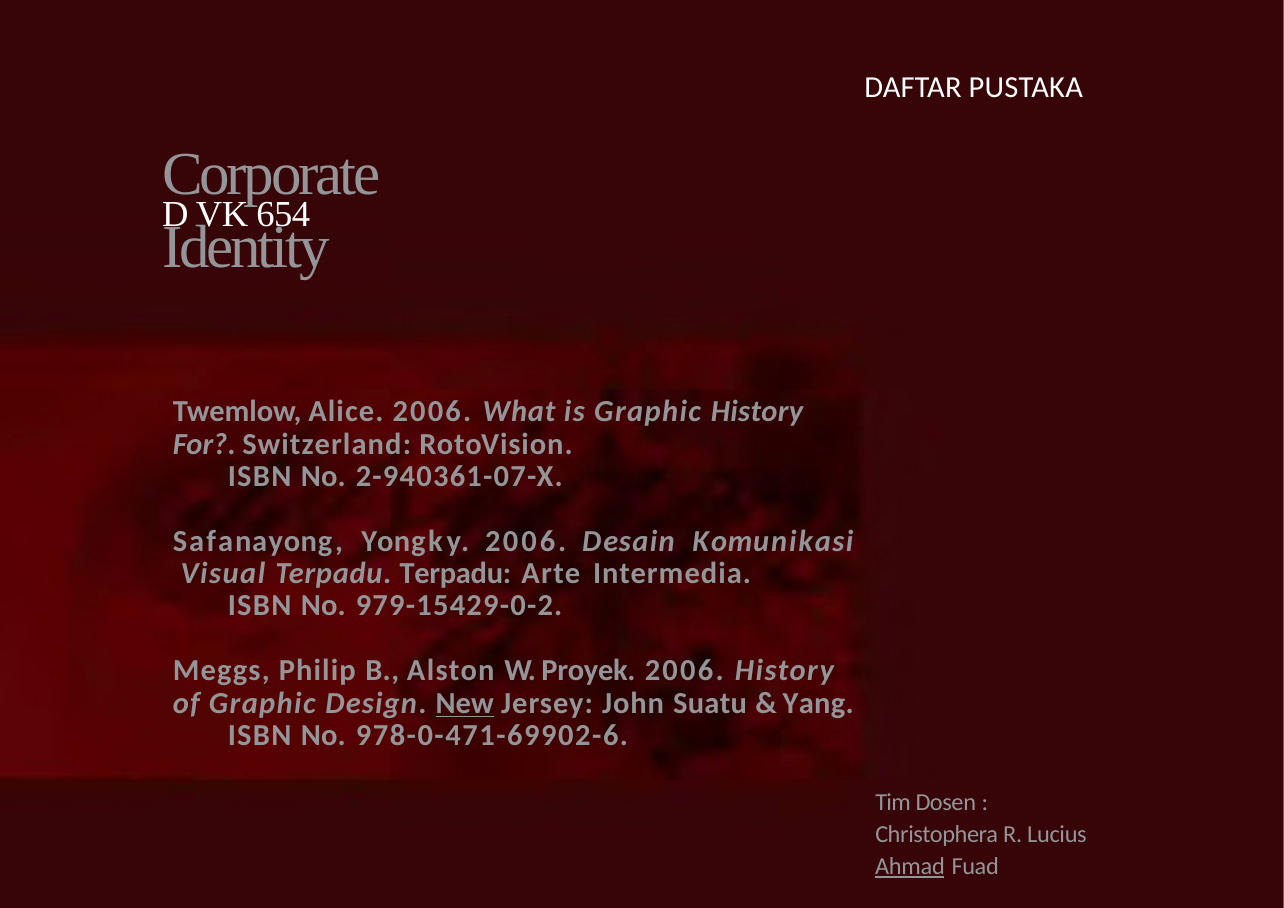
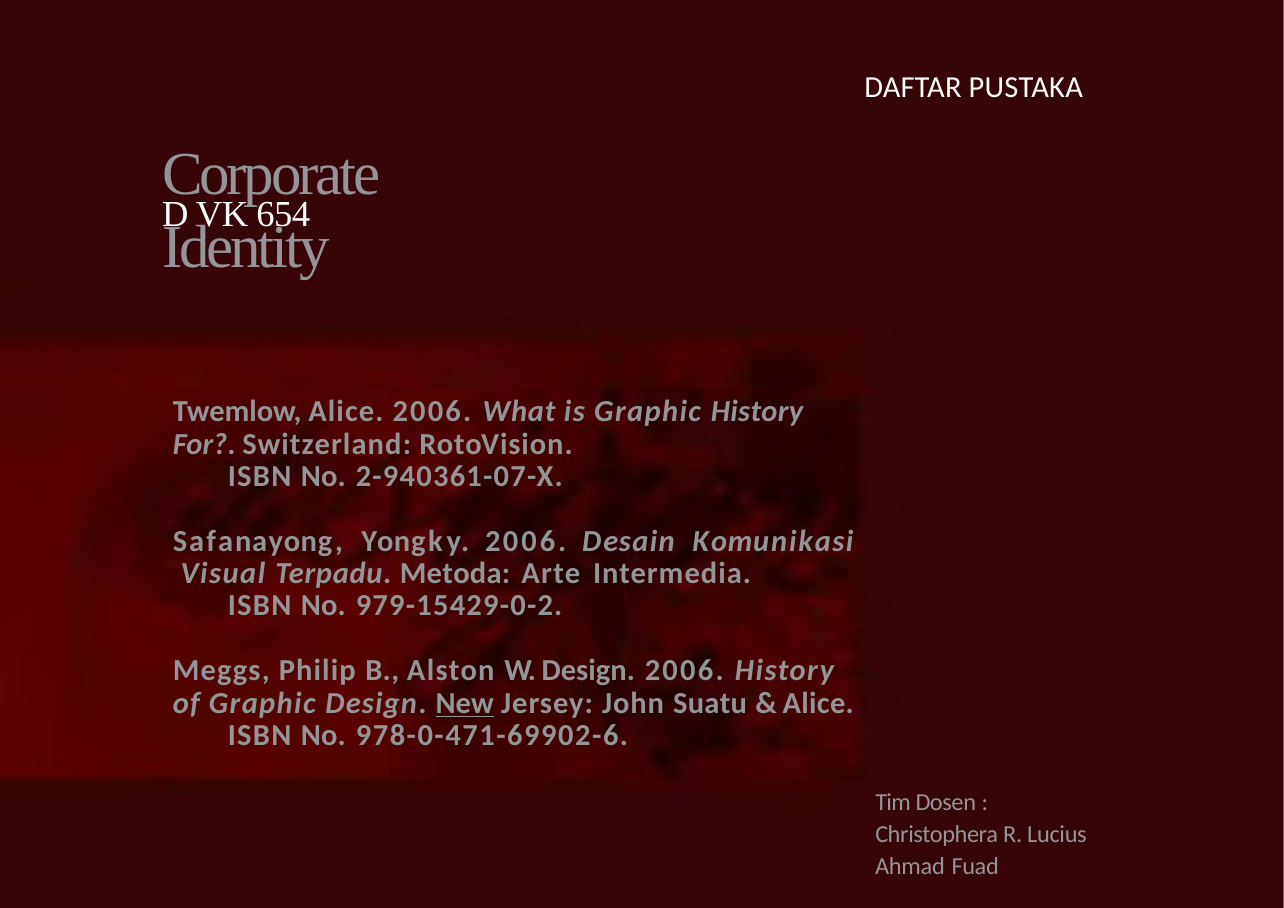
Terpadu Terpadu: Terpadu -> Metoda (455, 574)
W Proyek: Proyek -> Design (588, 671)
Yang: Yang -> Alice (818, 703)
Ahmad underline: present -> none (910, 867)
